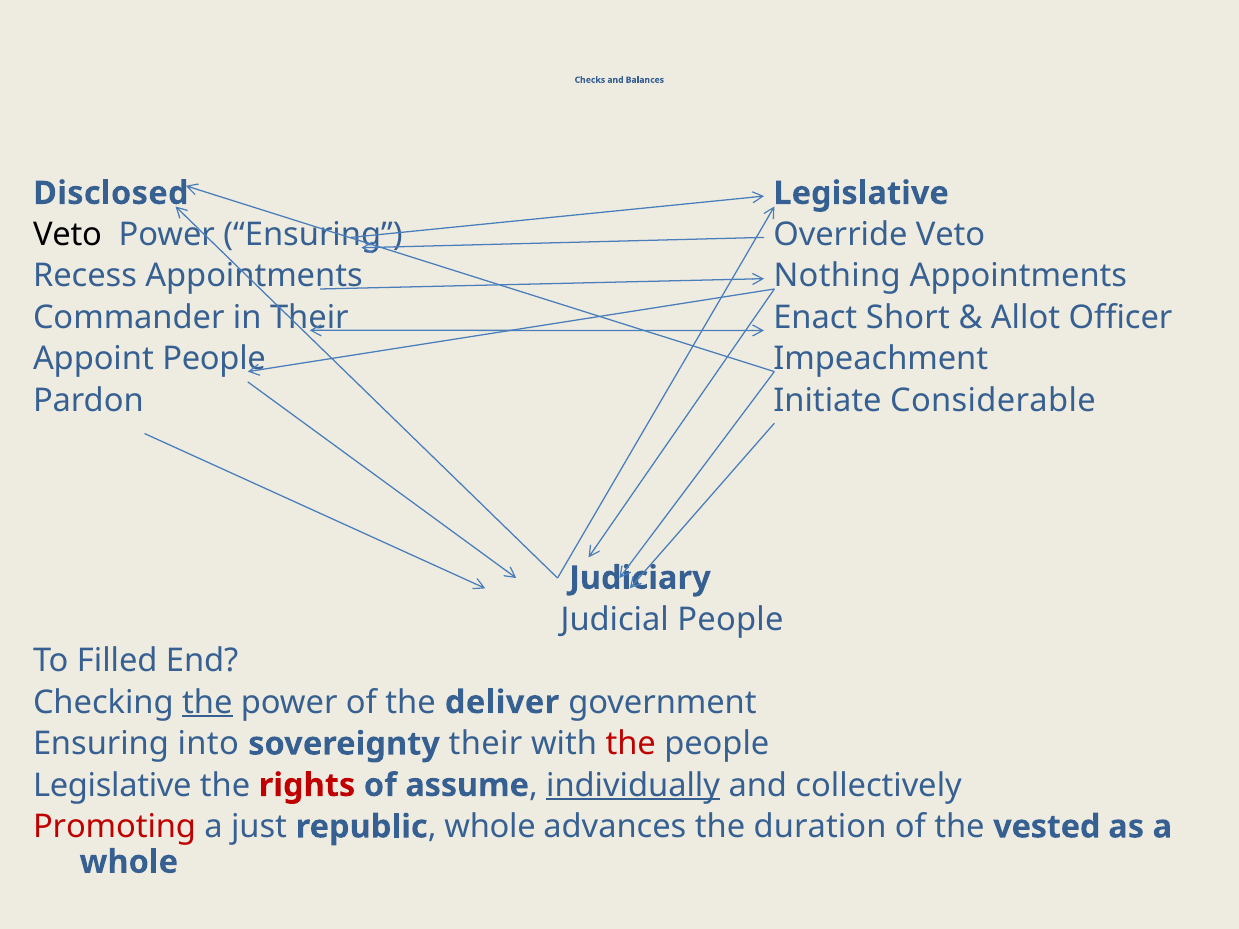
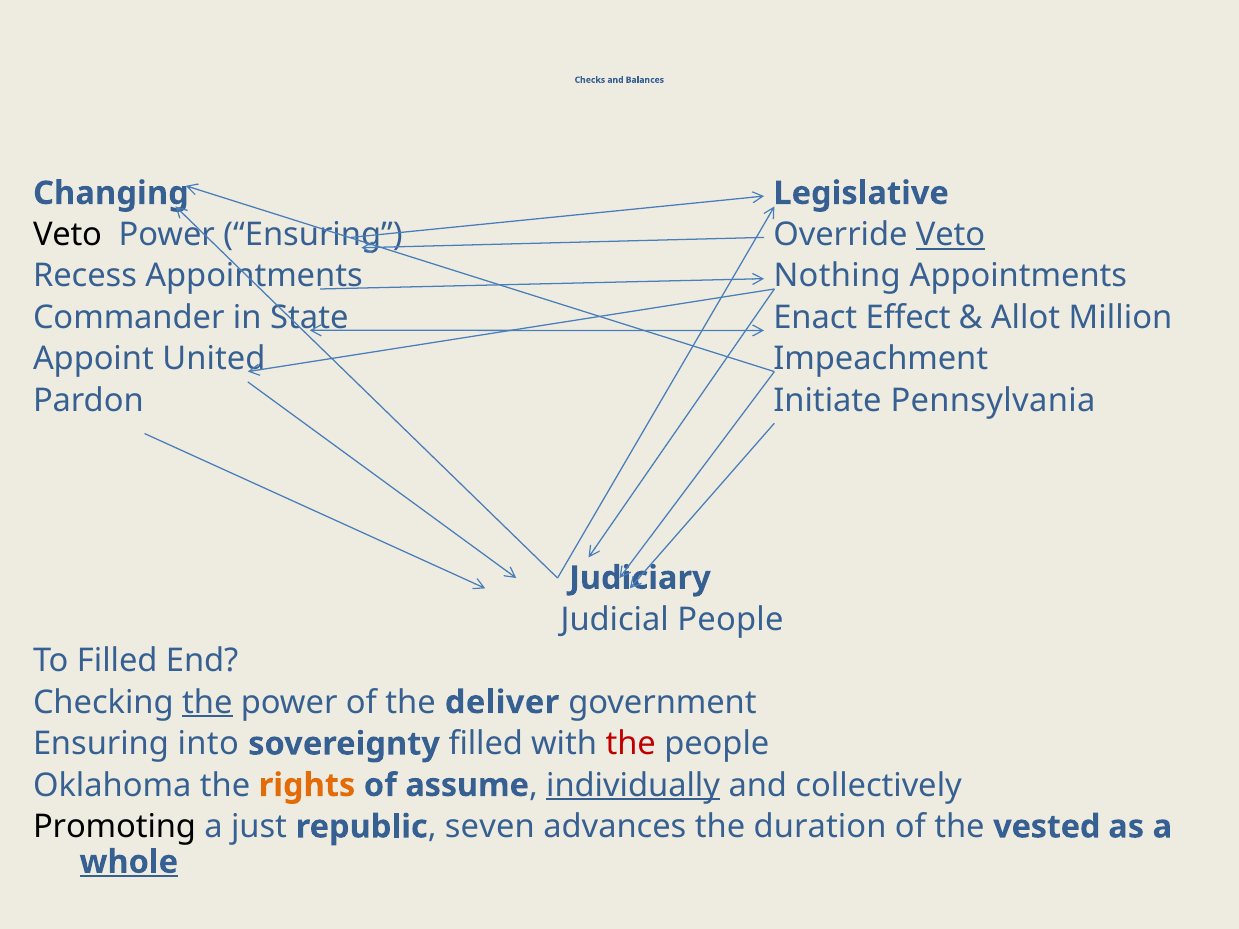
Disclosed: Disclosed -> Changing (111, 193)
Veto underline: none -> present (951, 235)
in Their: Their -> State (309, 318)
Short: Short -> Effect (908, 318)
Officer: Officer -> Million (1121, 318)
Appoint People: People -> United (214, 359)
Considerable: Considerable -> Pennsylvania (993, 401)
sovereignty their: their -> filled (486, 744)
Legislative: Legislative -> Oklahoma (112, 785)
rights colour: red -> orange (307, 785)
Promoting colour: red -> black (115, 827)
whole: whole -> seven (490, 827)
whole underline: none -> present (129, 862)
